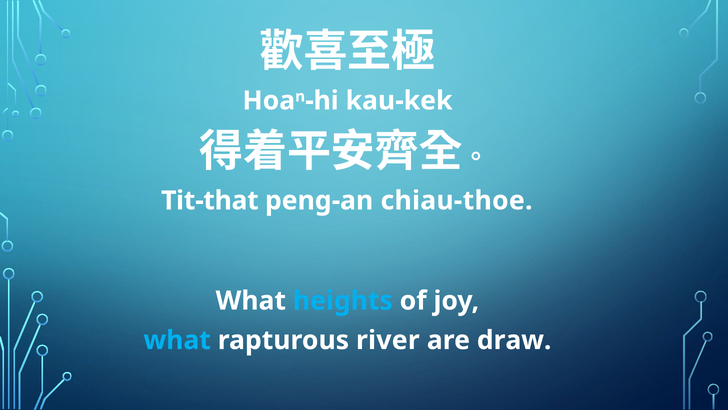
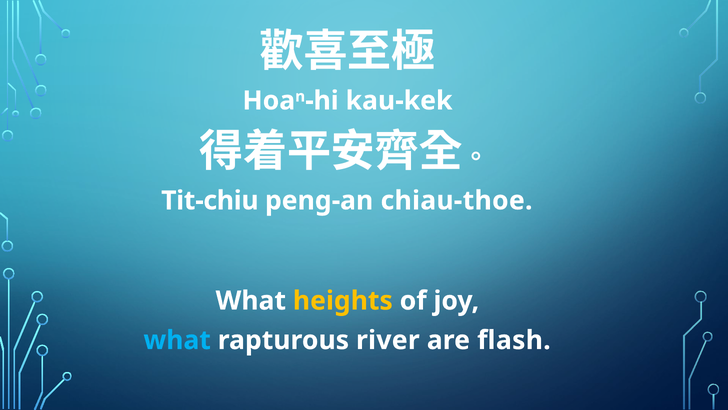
Tit-that: Tit-that -> Tit-chiu (210, 200)
heights colour: light blue -> yellow (343, 300)
draw: draw -> flash (514, 340)
